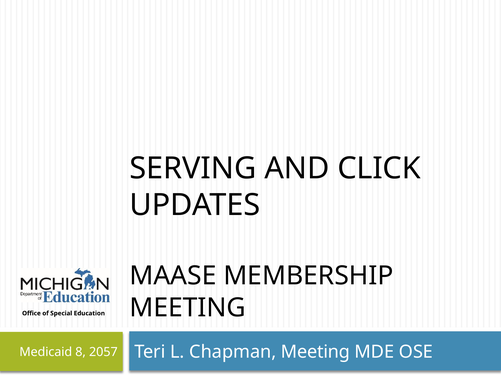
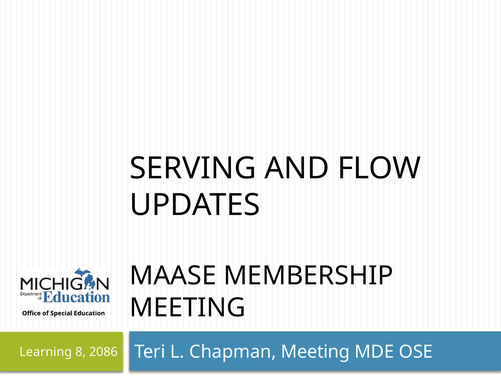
CLICK: CLICK -> FLOW (379, 168)
Medicaid: Medicaid -> Learning (46, 352)
2057: 2057 -> 2086 (103, 352)
